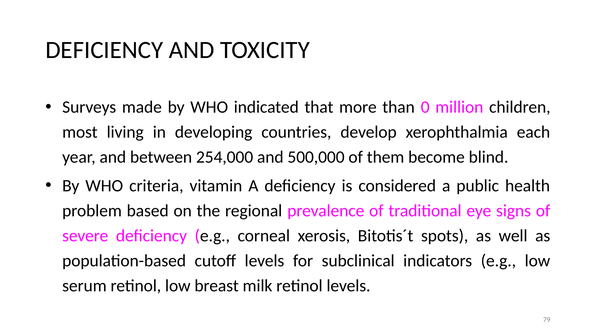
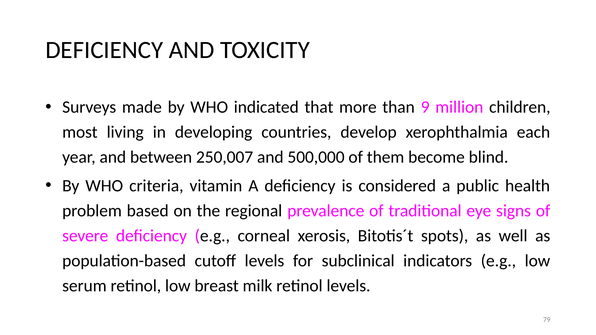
0: 0 -> 9 (425, 107)
254,000: 254,000 -> 250,007 (225, 157)
